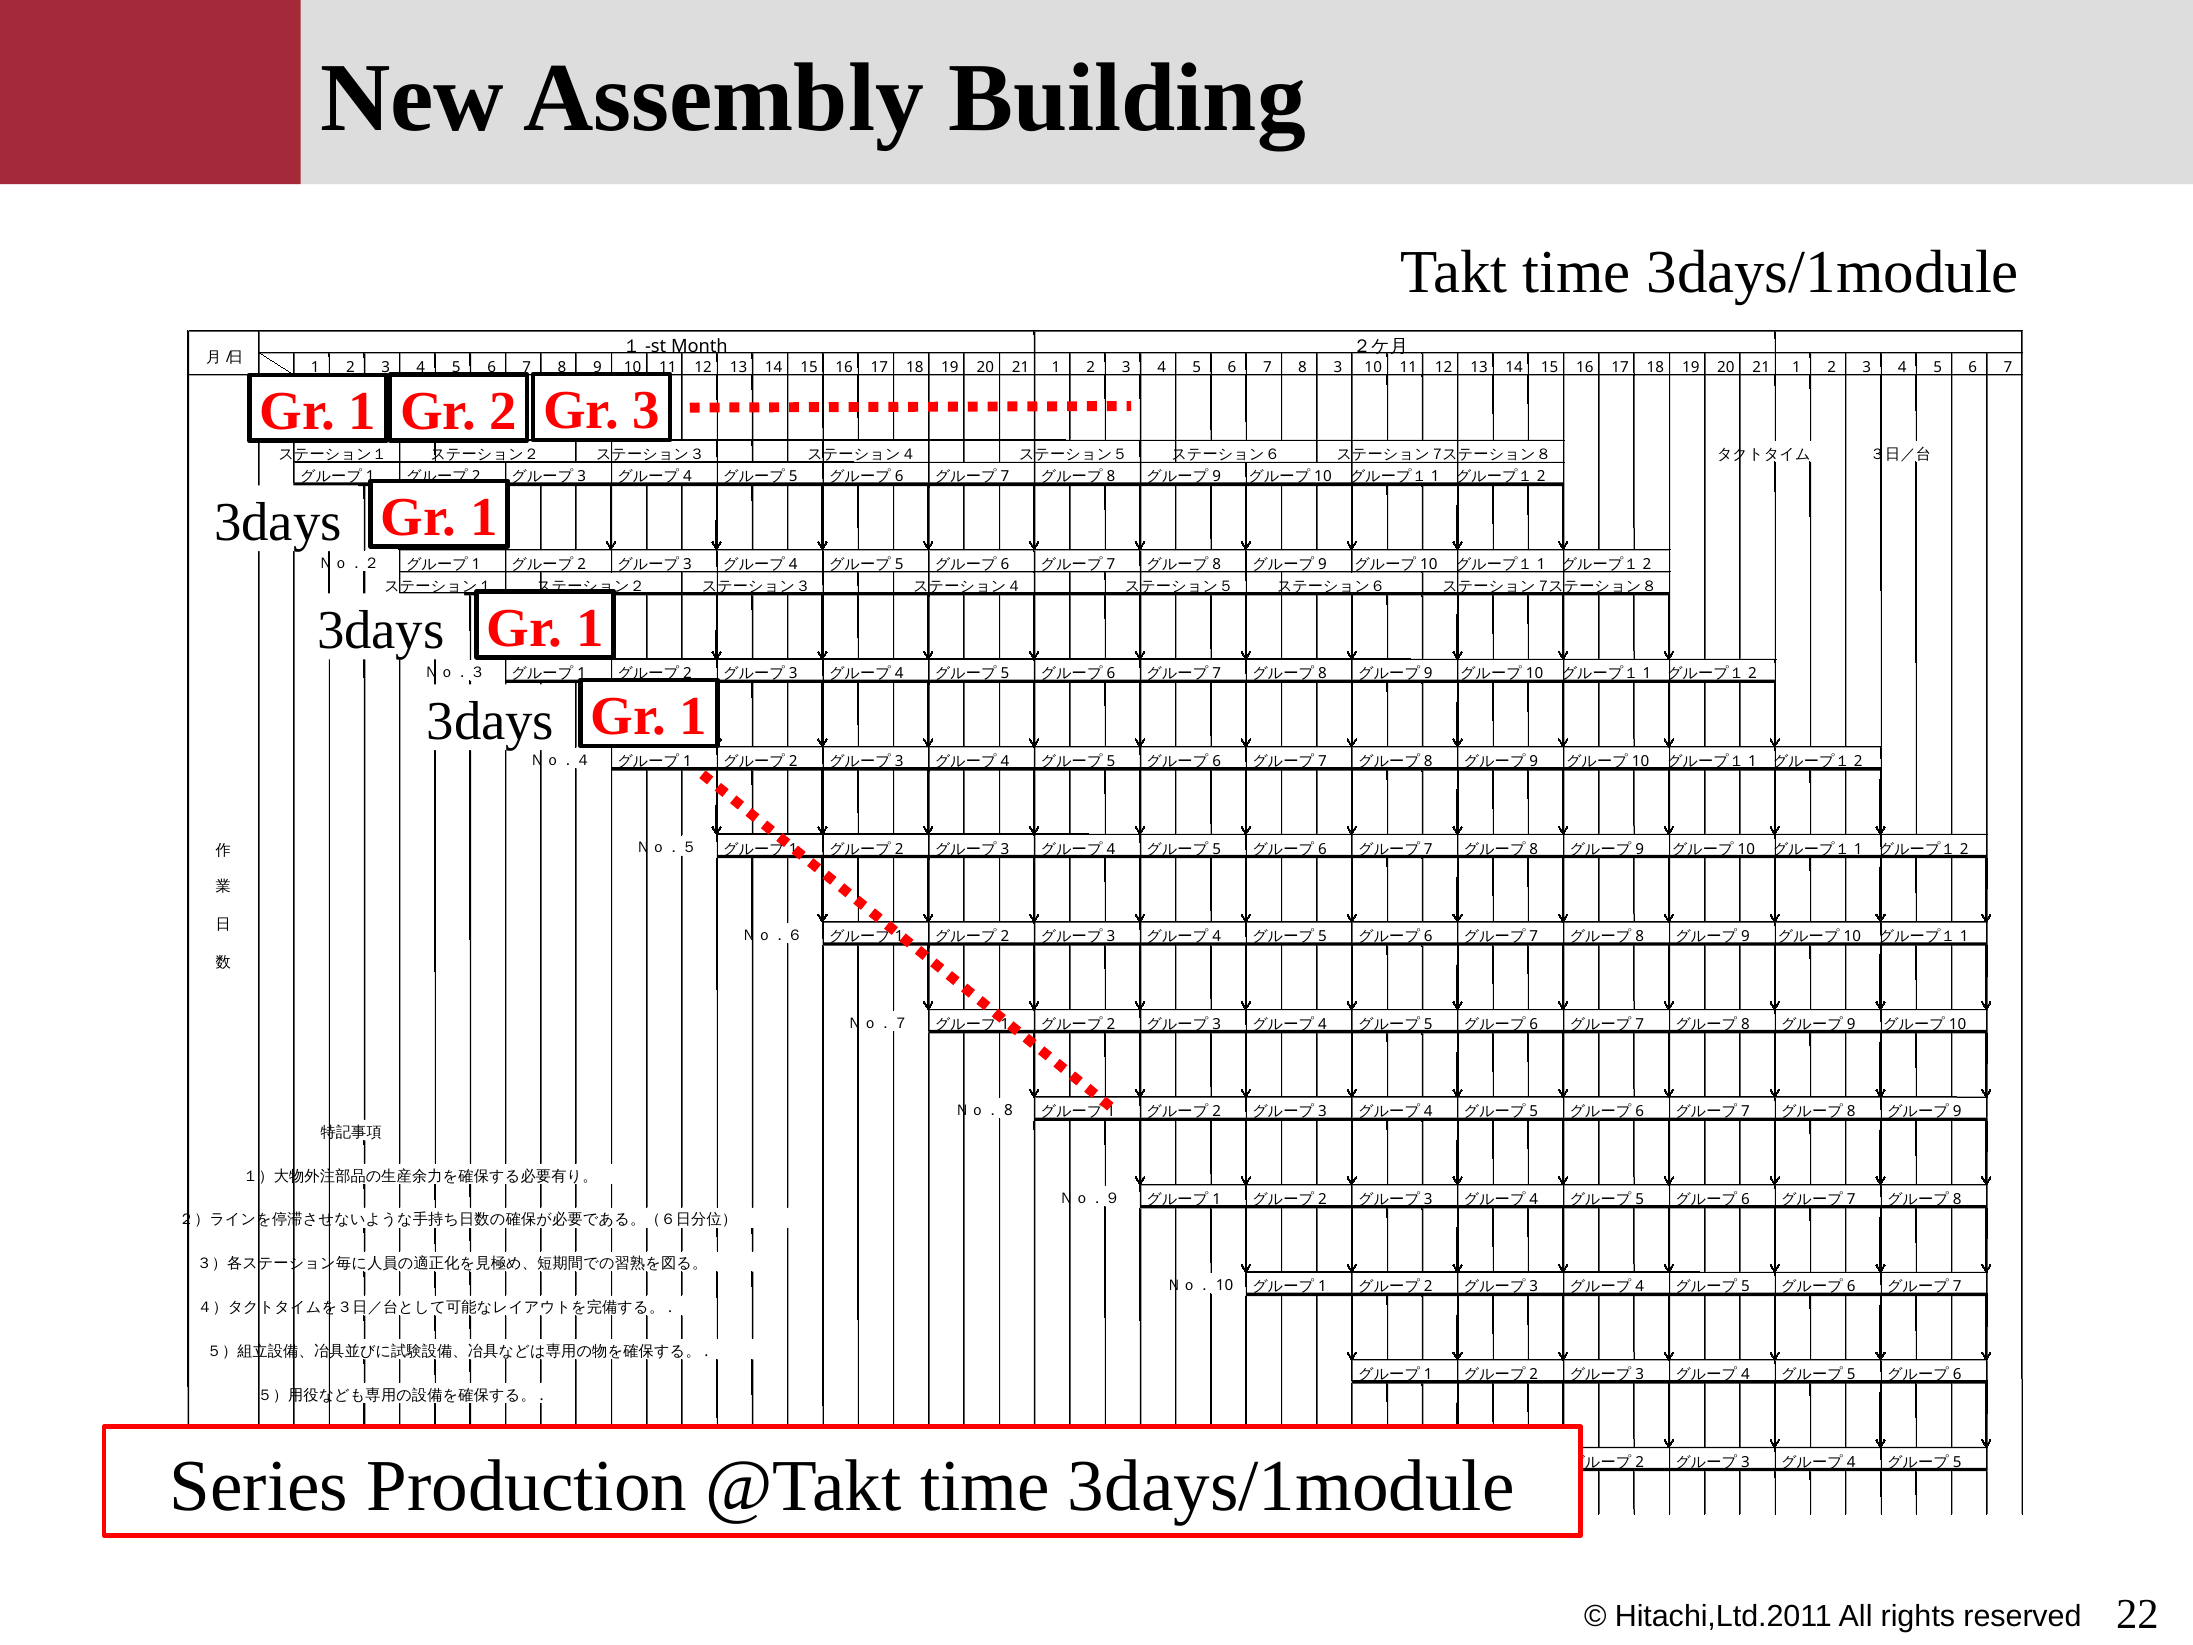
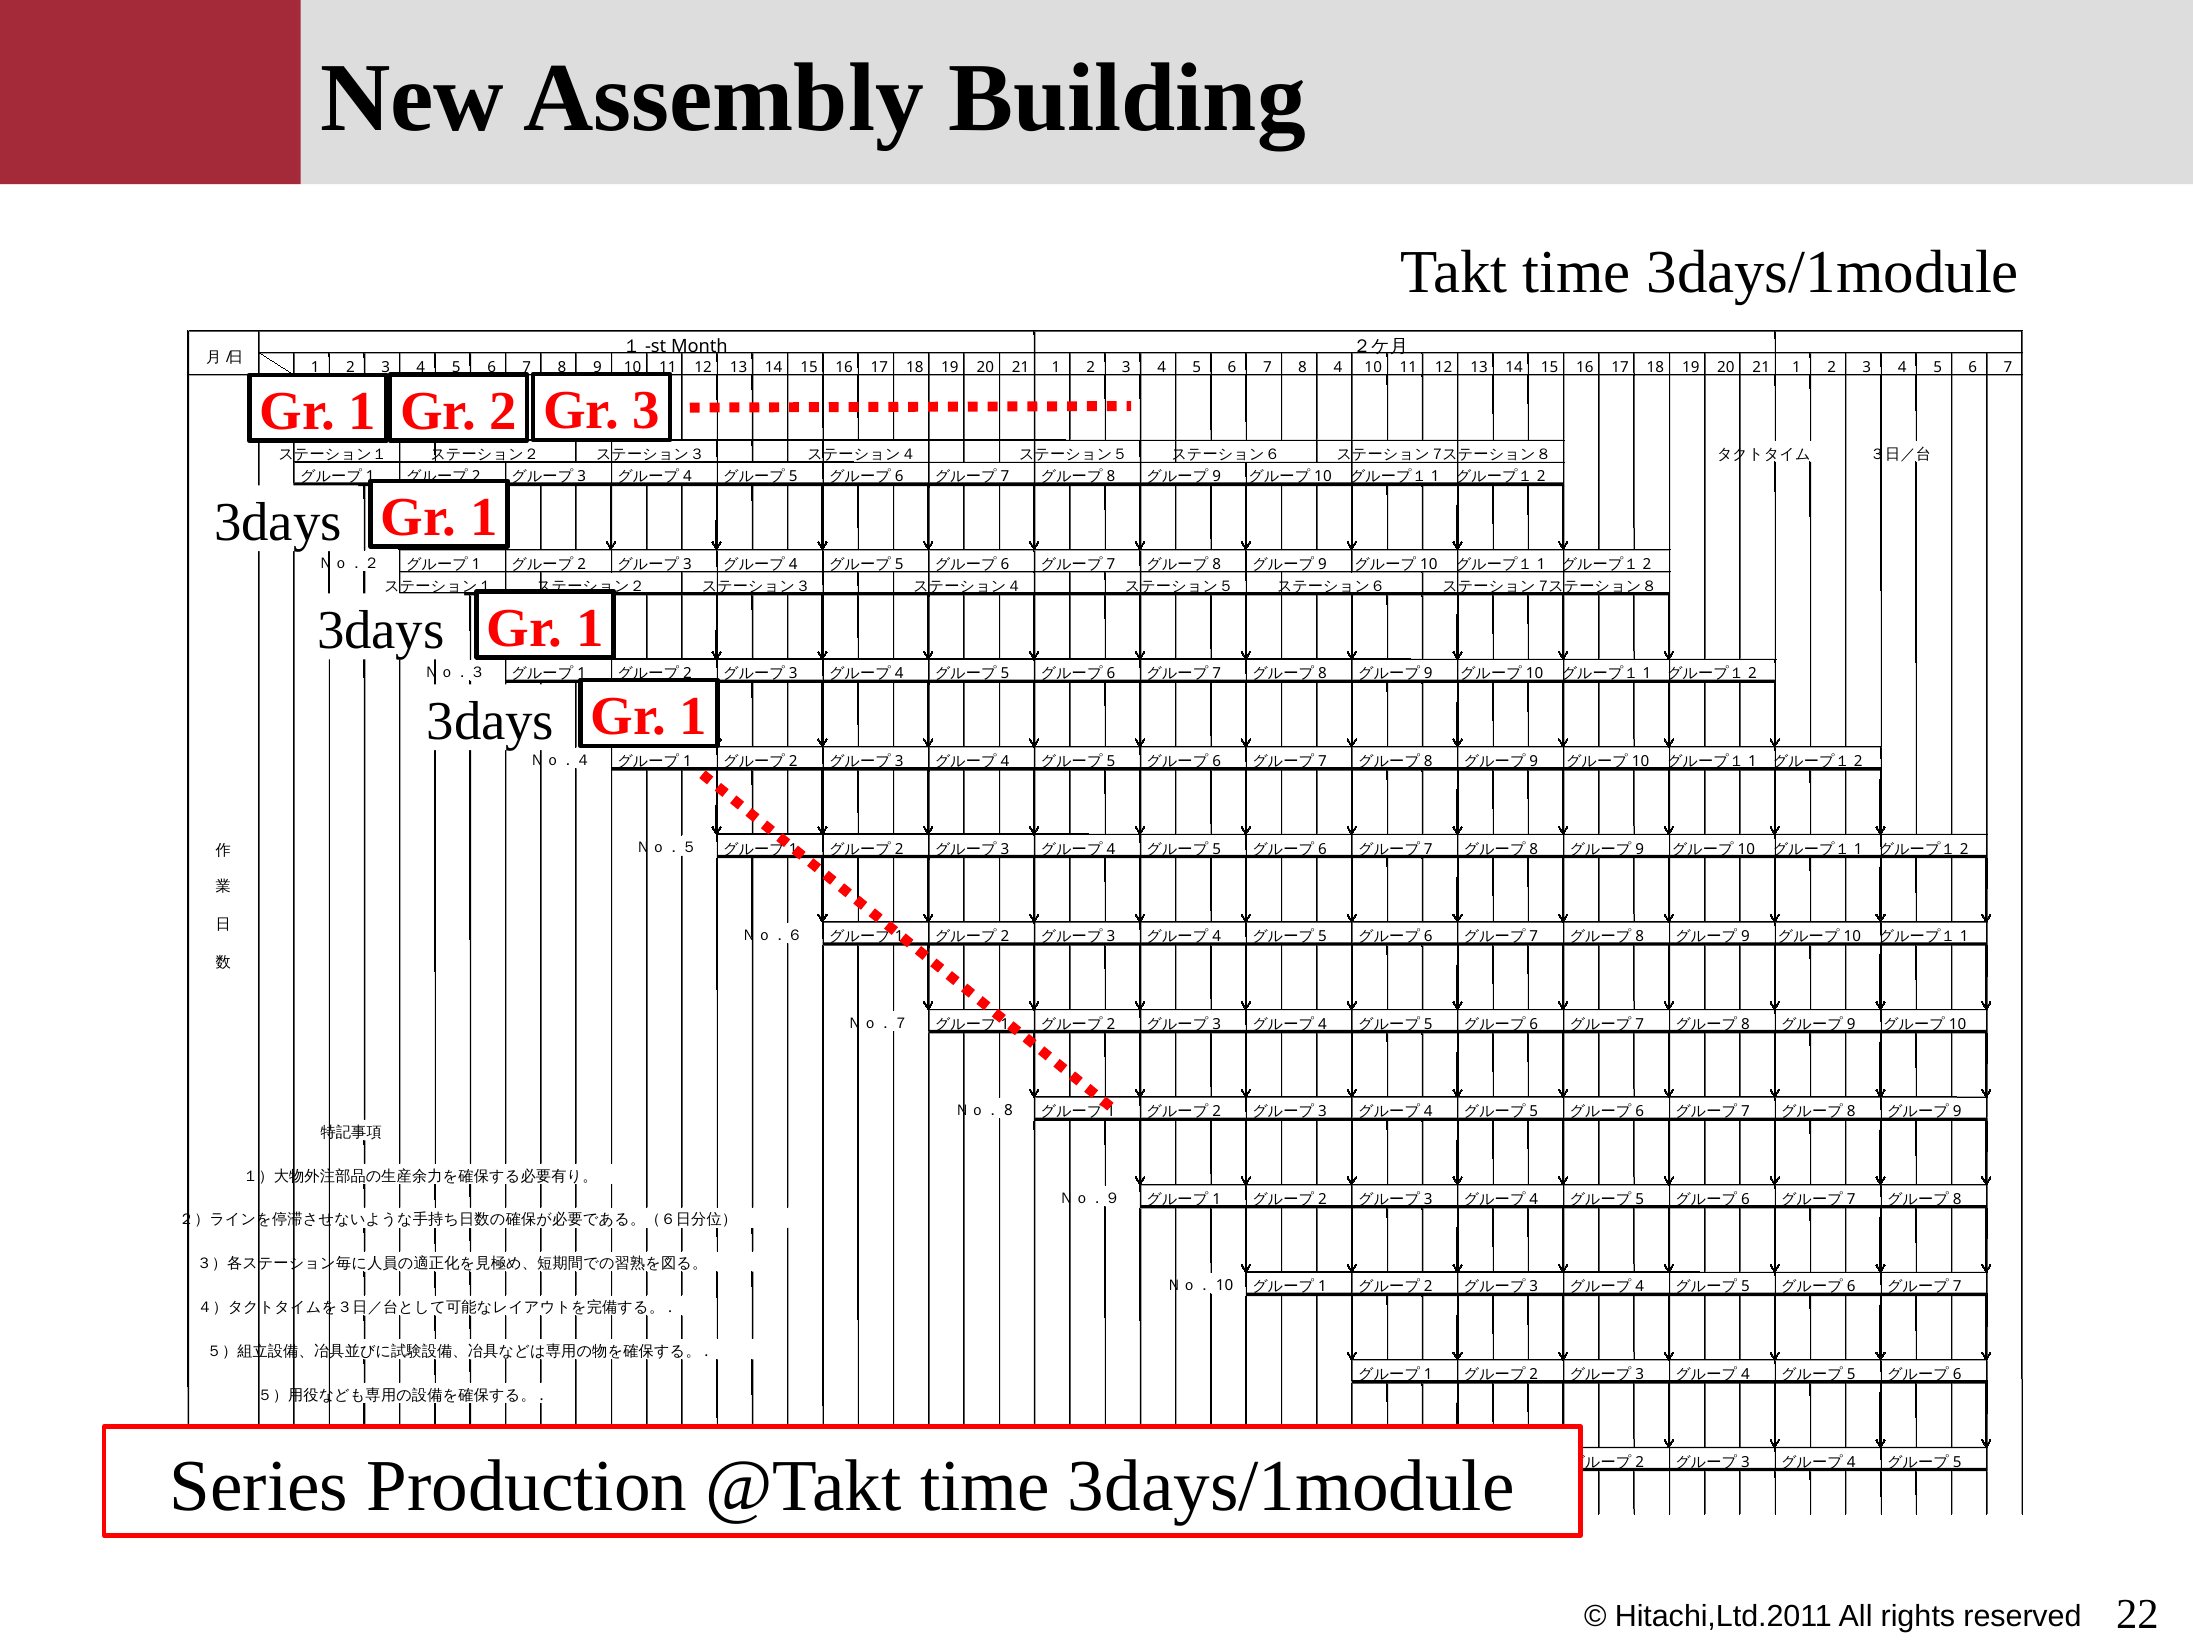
8 3: 3 -> 4 (1338, 367)
